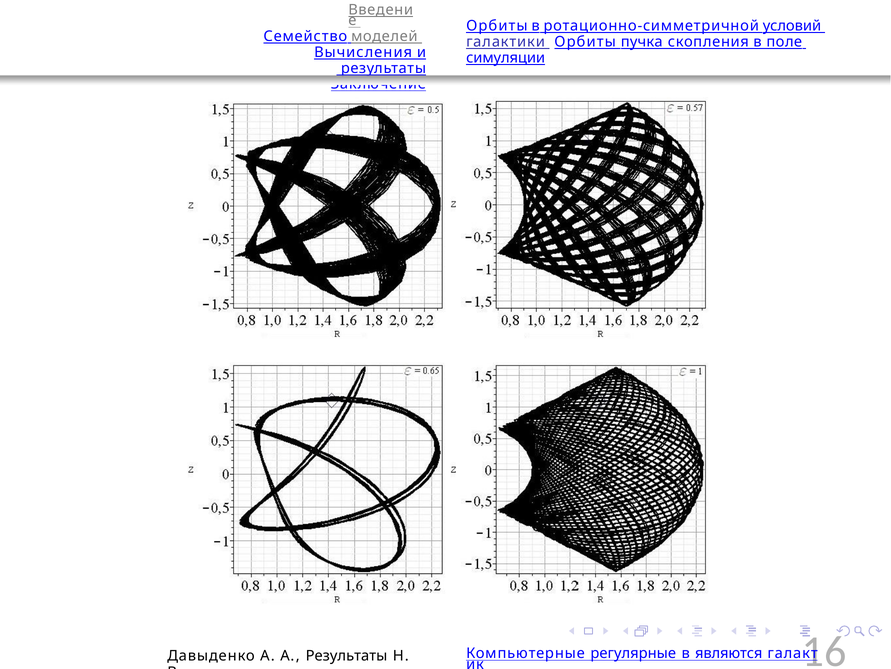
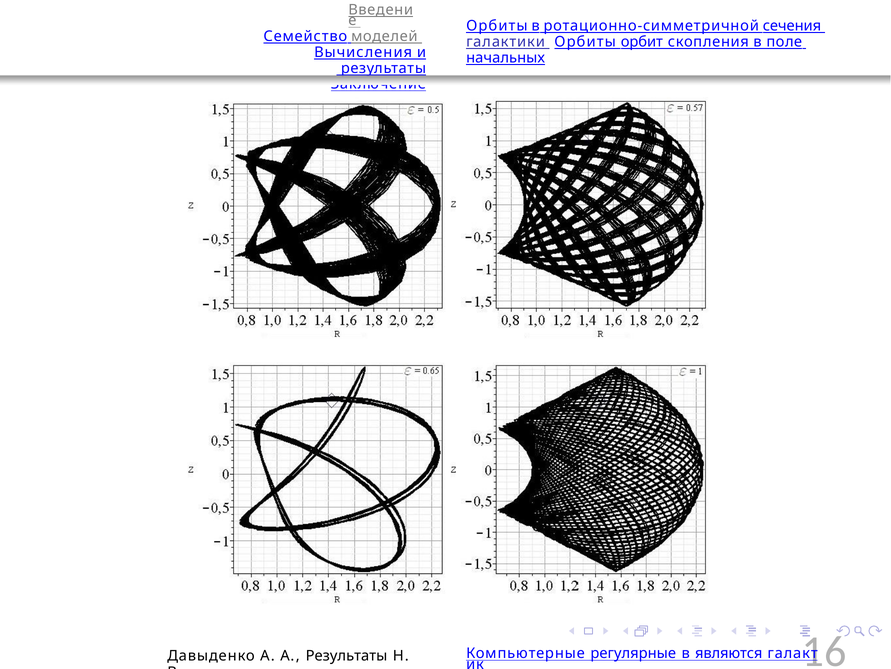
условий: условий -> сечения (792, 26)
пучка: пучка -> орбит (642, 42)
симуляции: симуляции -> начальных (506, 58)
